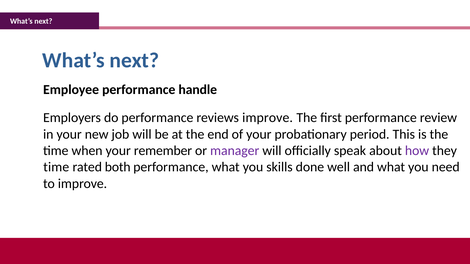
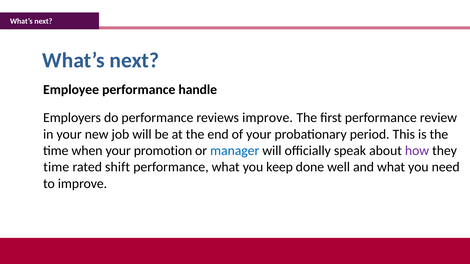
remember: remember -> promotion (163, 151)
manager colour: purple -> blue (235, 151)
both: both -> shift (118, 167)
skills: skills -> keep (280, 167)
